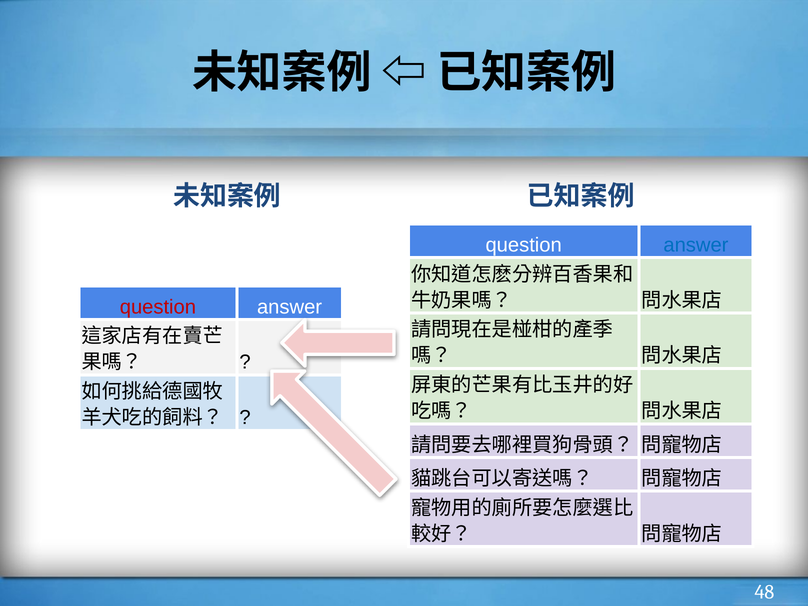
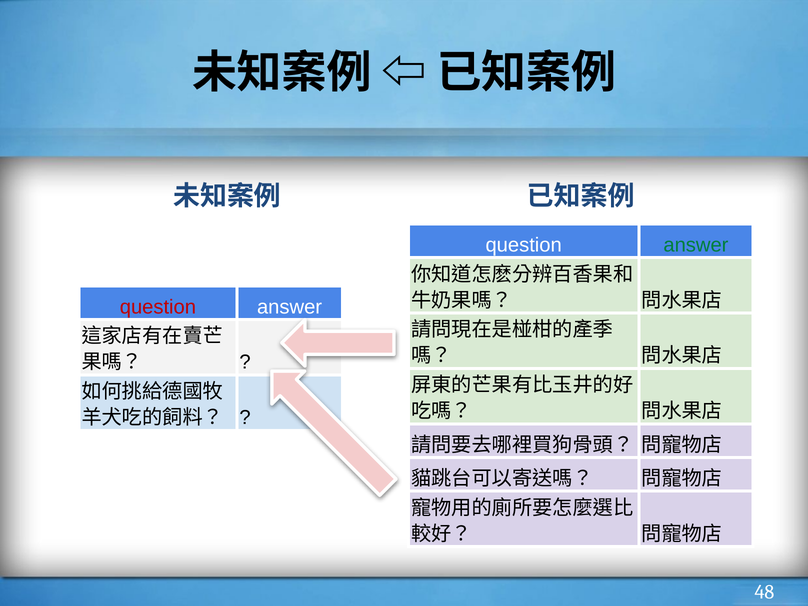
answer colour: blue -> green (696, 245)
